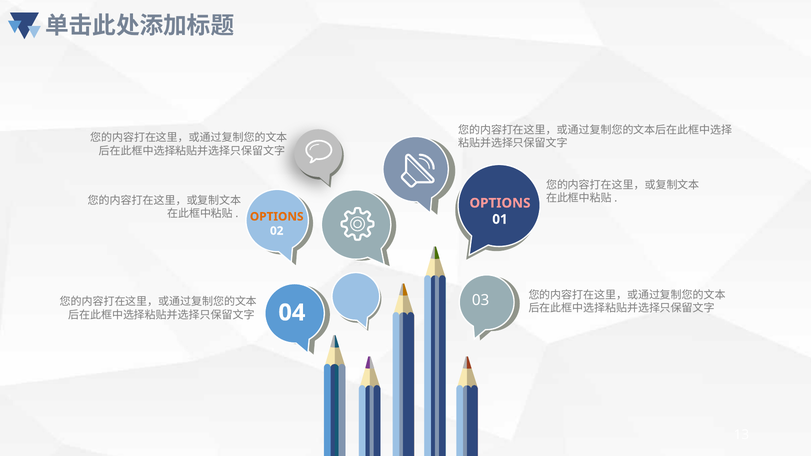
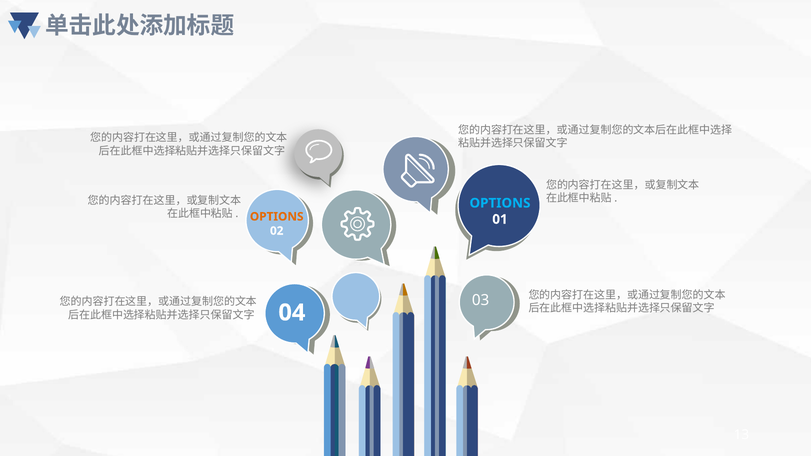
OPTIONS colour: pink -> light blue (500, 203)
